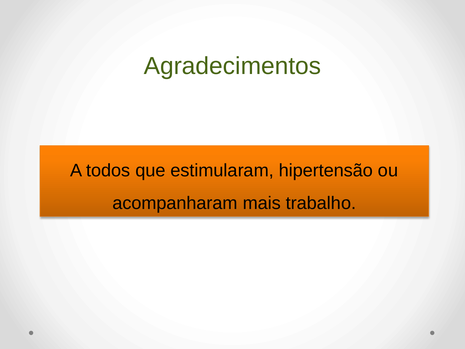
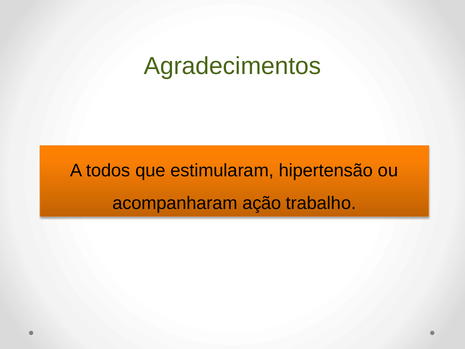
mais: mais -> ação (262, 203)
